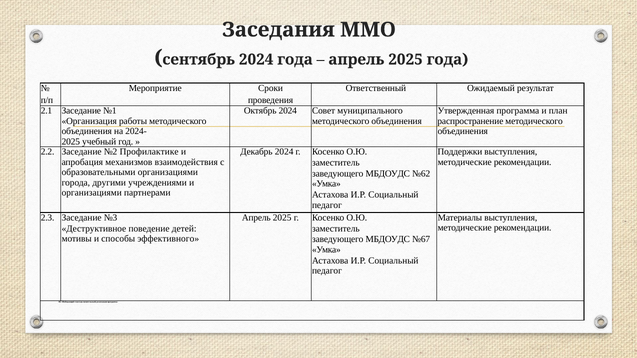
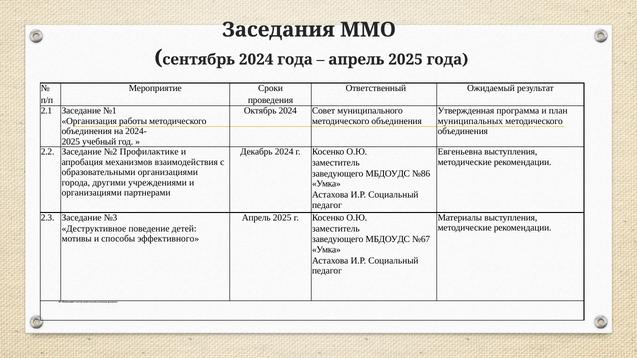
распространение: распространение -> муниципальных (470, 121)
Поддержки: Поддержки -> Евгеньевна (460, 152)
№62: №62 -> №86 (421, 174)
